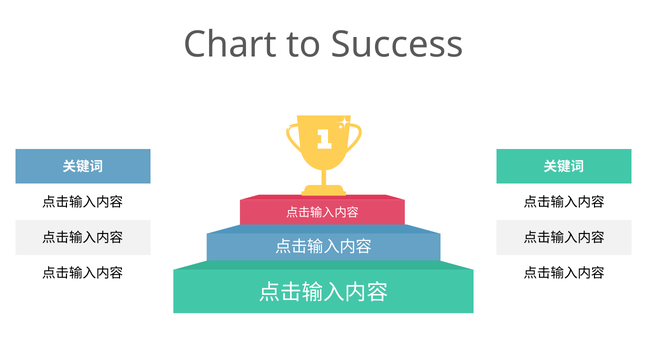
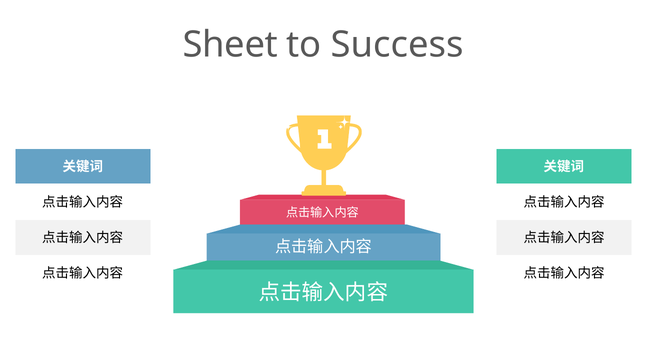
Chart: Chart -> Sheet (230, 45)
